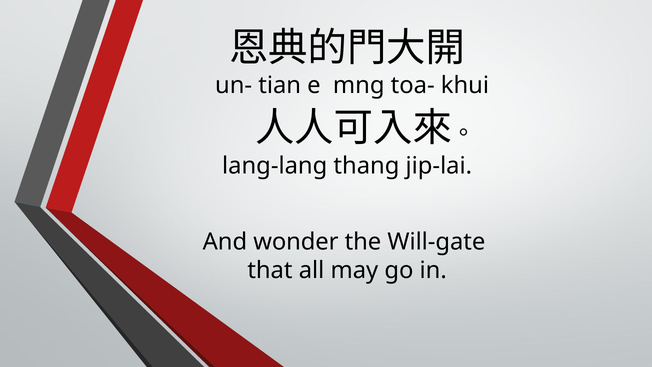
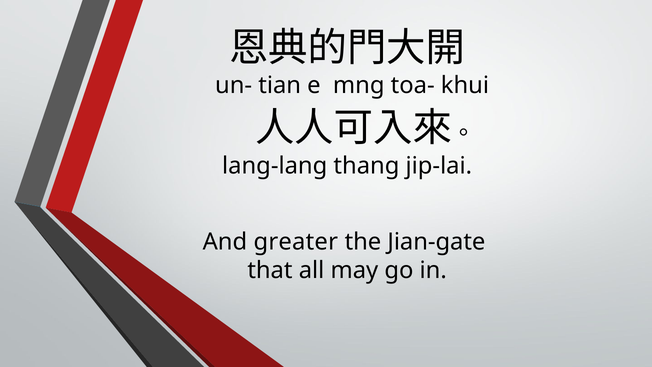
wonder: wonder -> greater (296, 242)
Will-gate: Will-gate -> Jian-gate (436, 242)
